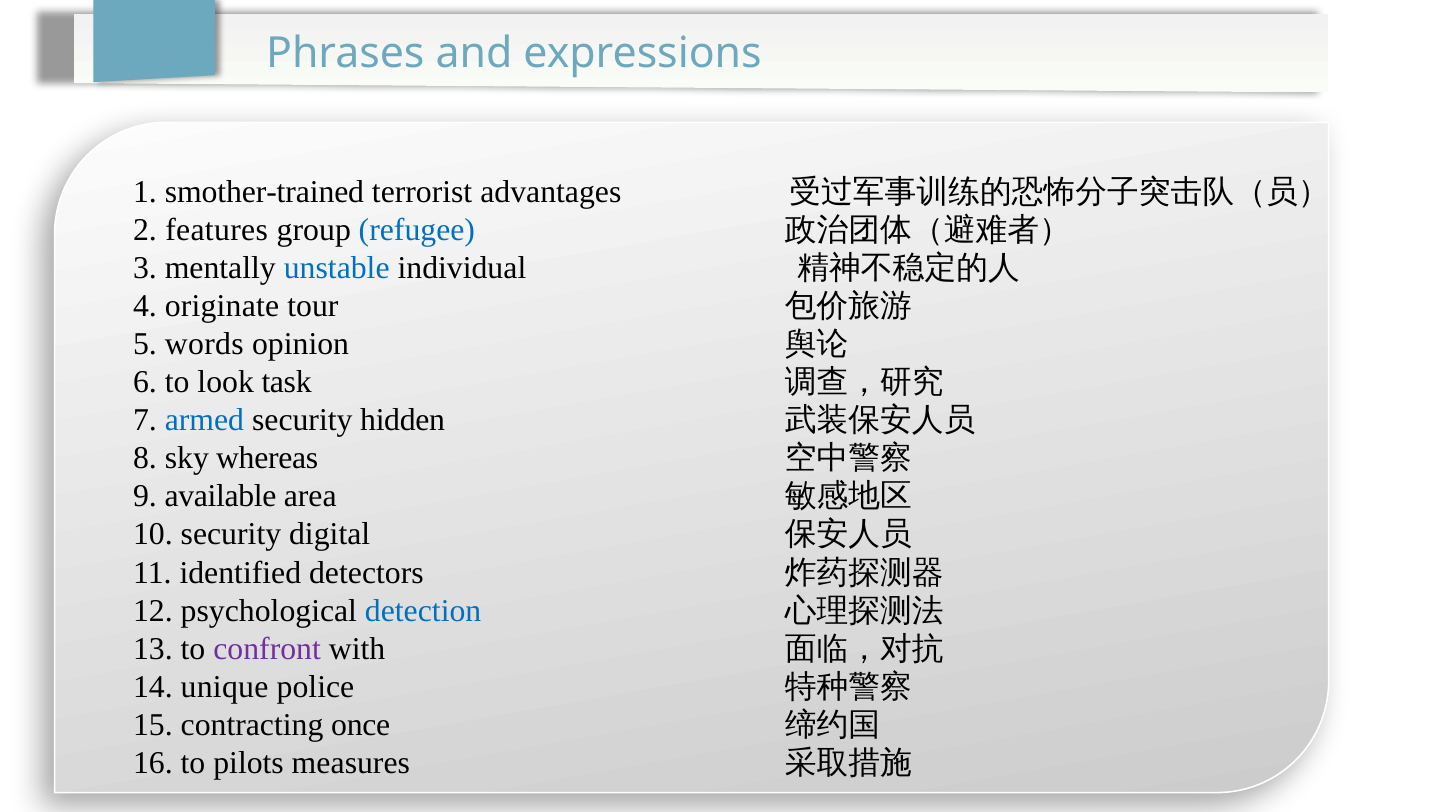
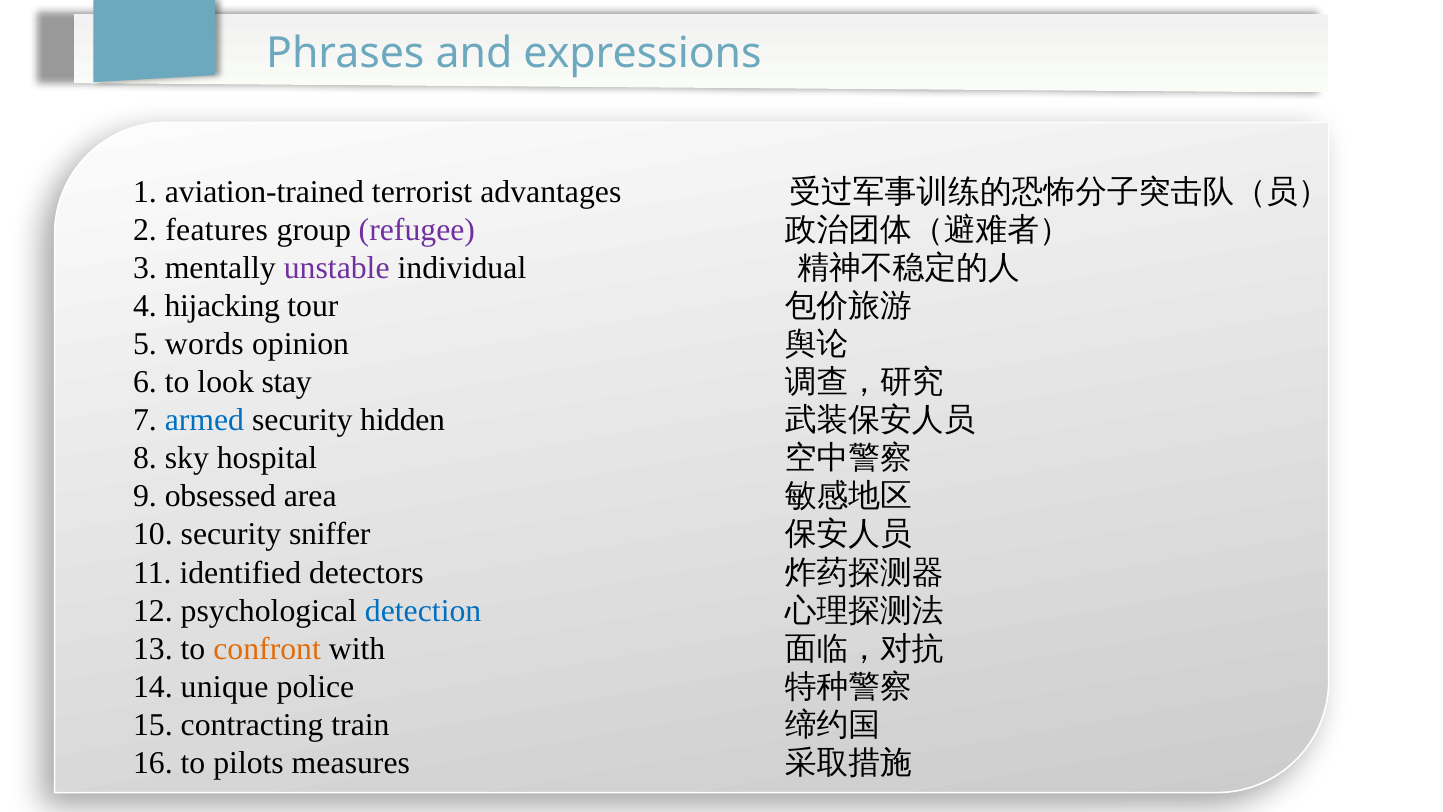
smother-trained: smother-trained -> aviation-trained (264, 192)
refugee colour: blue -> purple (417, 230)
unstable colour: blue -> purple (337, 268)
originate: originate -> hijacking (222, 306)
task: task -> stay (287, 382)
whereas: whereas -> hospital (267, 458)
available: available -> obsessed (220, 496)
digital: digital -> sniffer (330, 534)
confront colour: purple -> orange (267, 649)
once: once -> train (360, 725)
